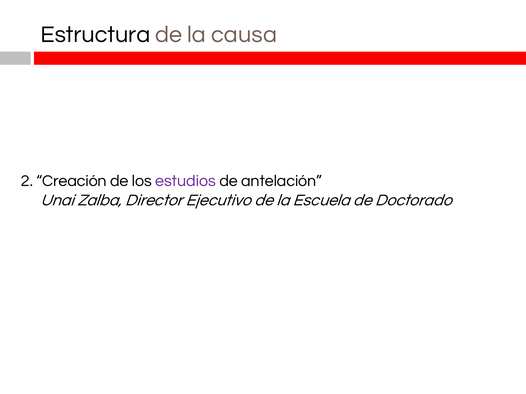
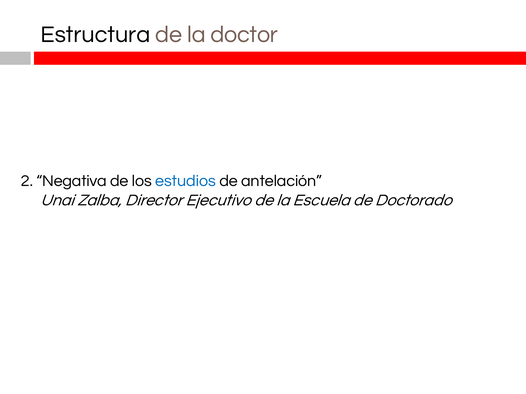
causa: causa -> doctor (244, 35)
Creación: Creación -> Negativa (72, 181)
estudios colour: purple -> blue (186, 181)
